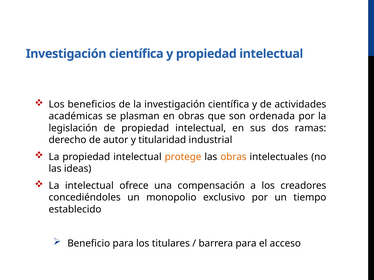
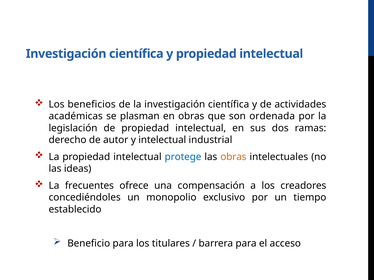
y titularidad: titularidad -> intelectual (162, 140)
protege colour: orange -> blue (183, 157)
La intelectual: intelectual -> frecuentes (89, 186)
